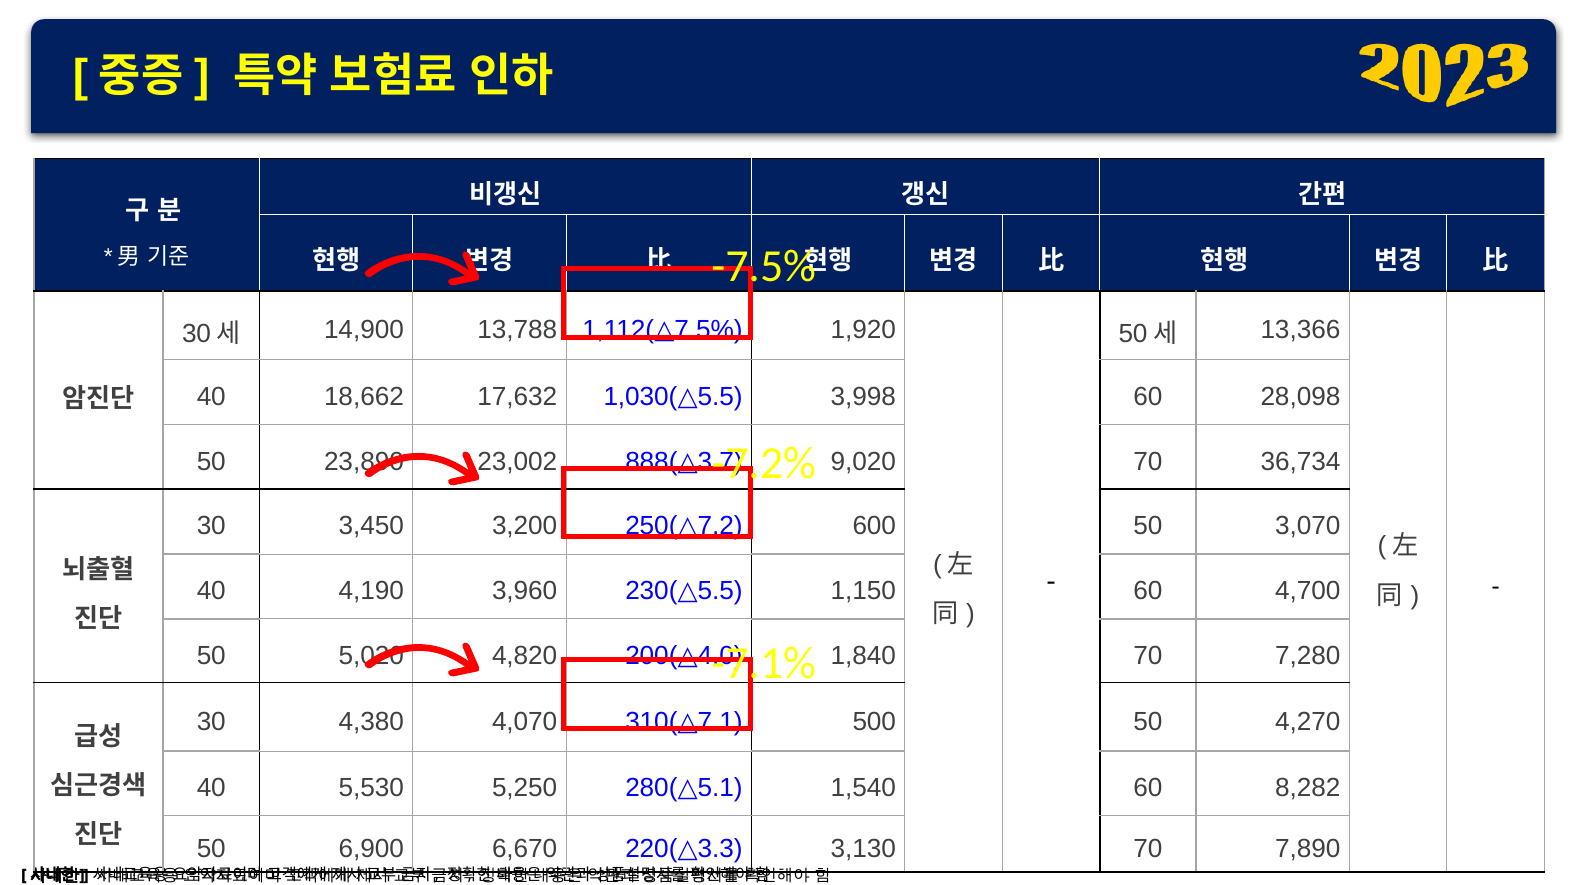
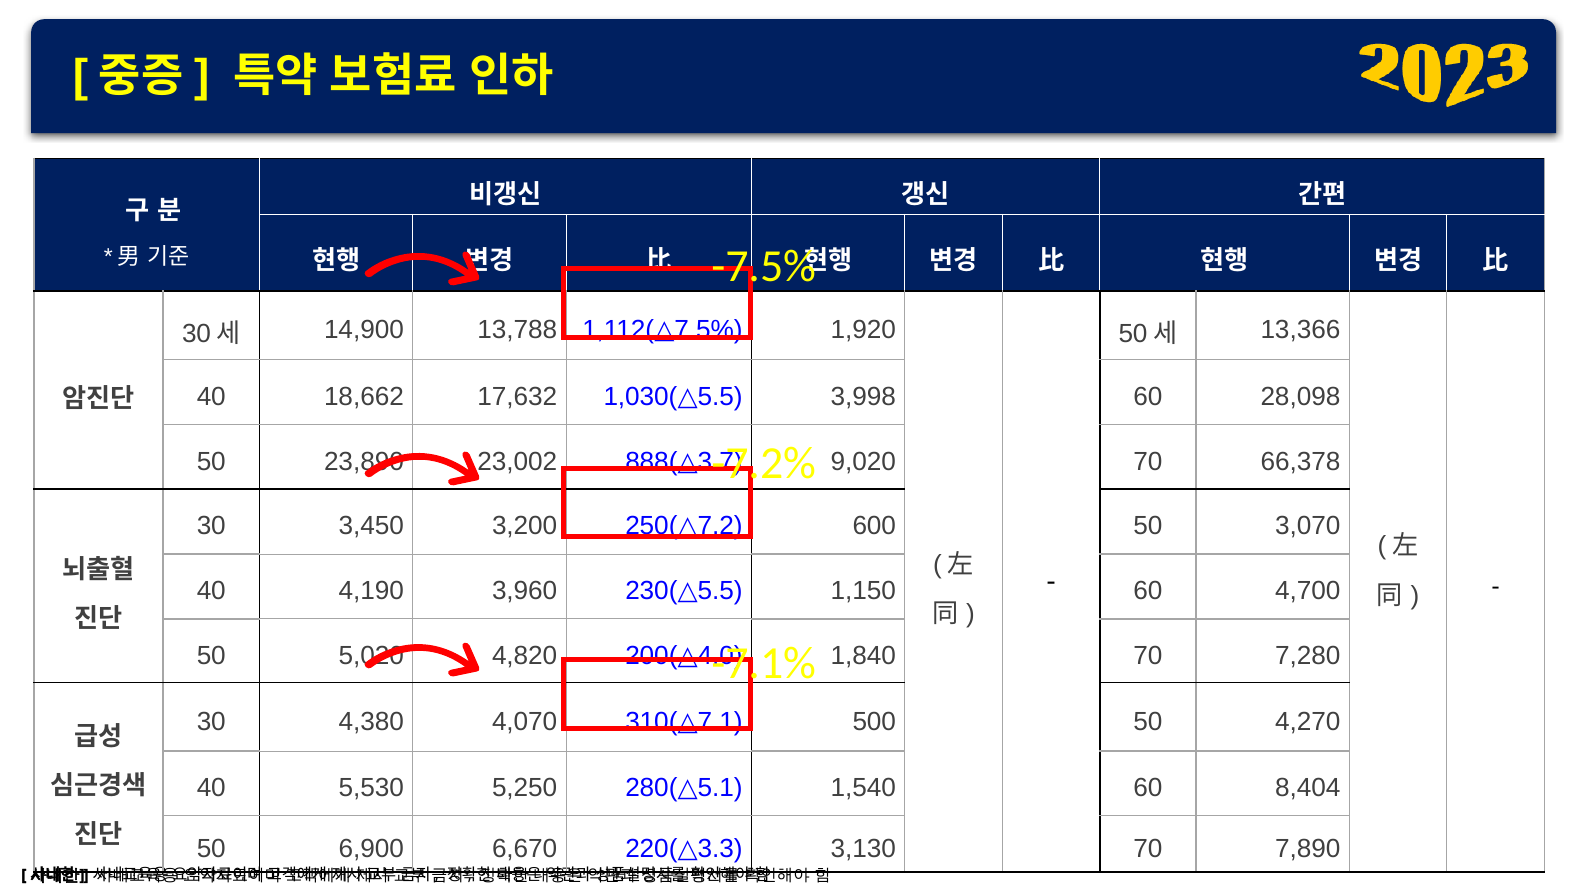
36,734: 36,734 -> 66,378 (1301, 461)
8,282: 8,282 -> 8,404 (1308, 788)
